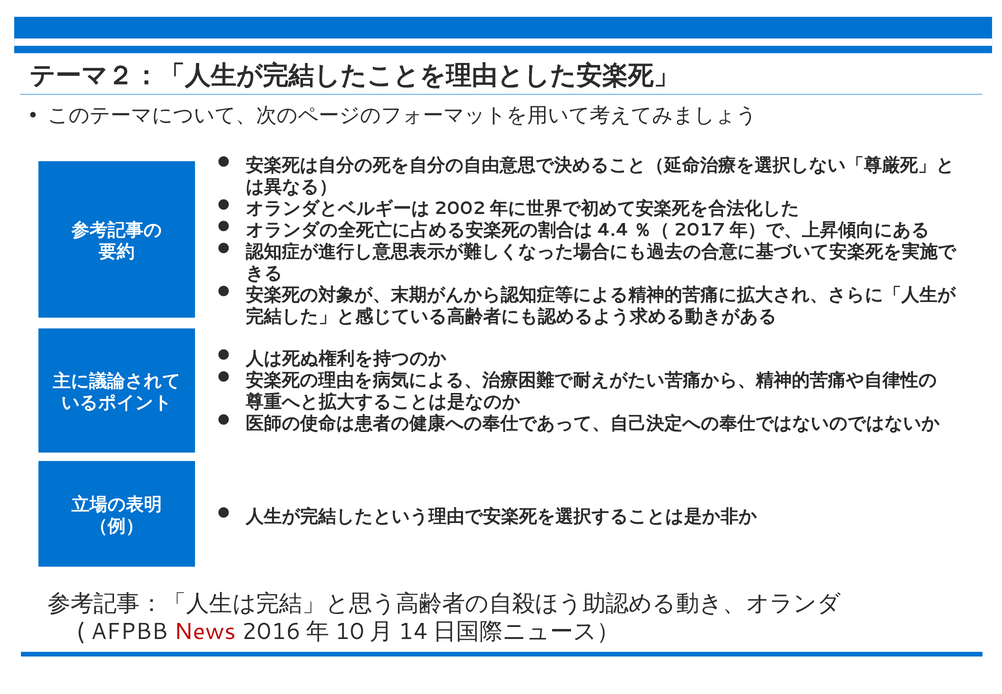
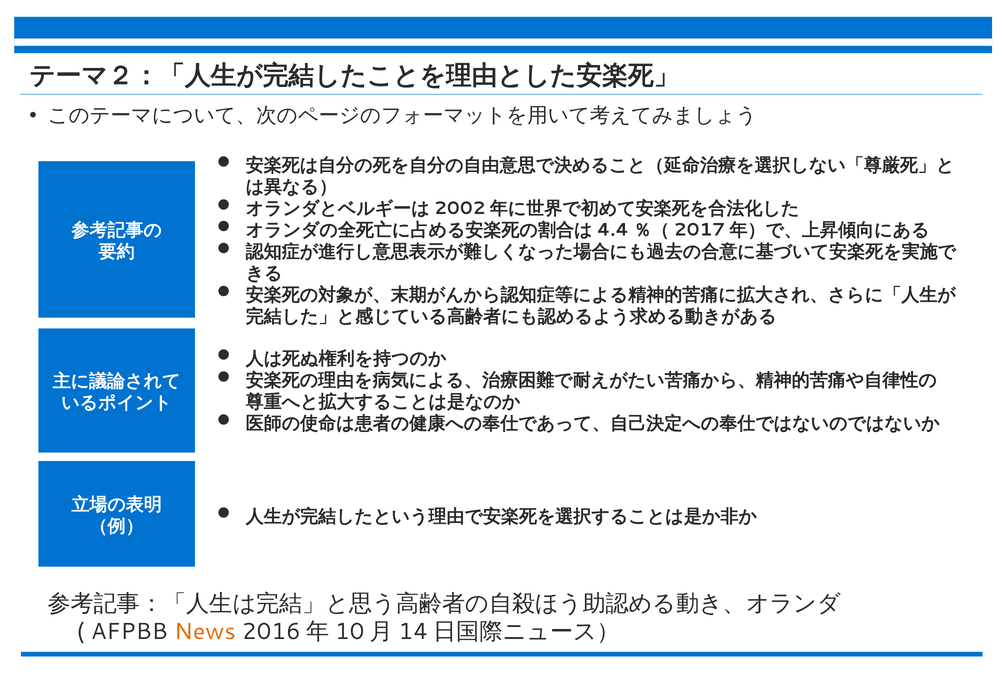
News colour: red -> orange (205, 631)
